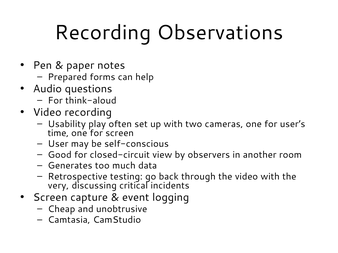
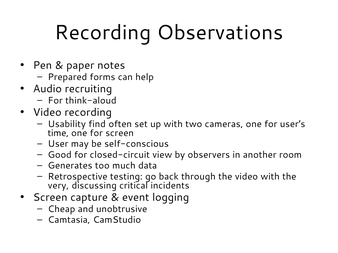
questions: questions -> recruiting (88, 89)
play: play -> find (97, 124)
